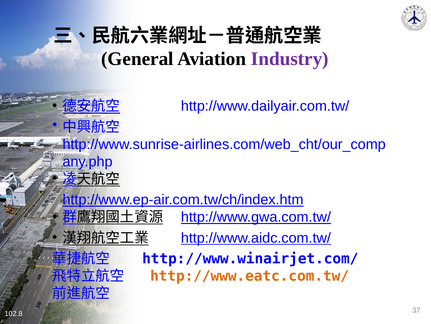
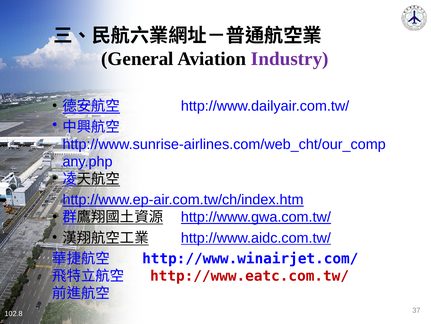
http://www.eatc.com.tw/ colour: orange -> red (250, 276)
